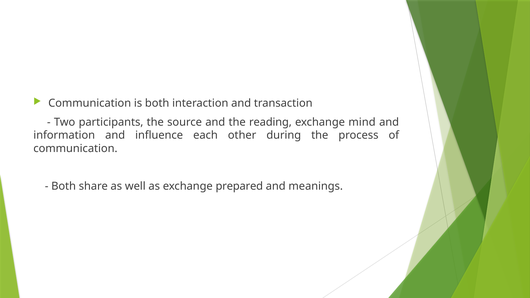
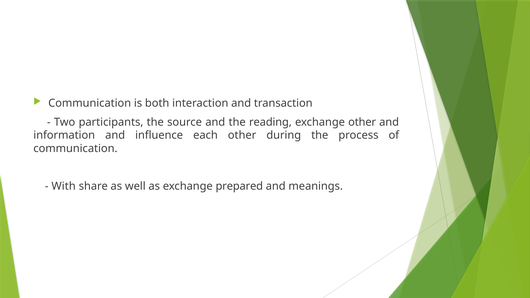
exchange mind: mind -> other (362, 122)
Both: Both -> With (64, 186)
